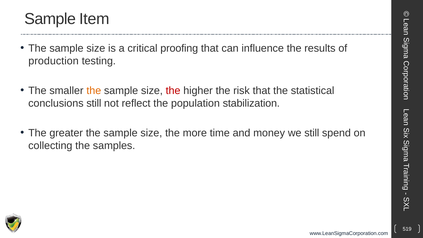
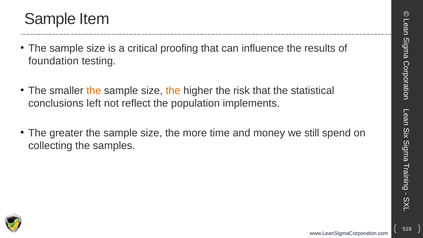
production: production -> foundation (54, 61)
the colour: red -> orange (173, 91)
conclusions still: still -> left (94, 103)
stabilization: stabilization -> implements (251, 103)
